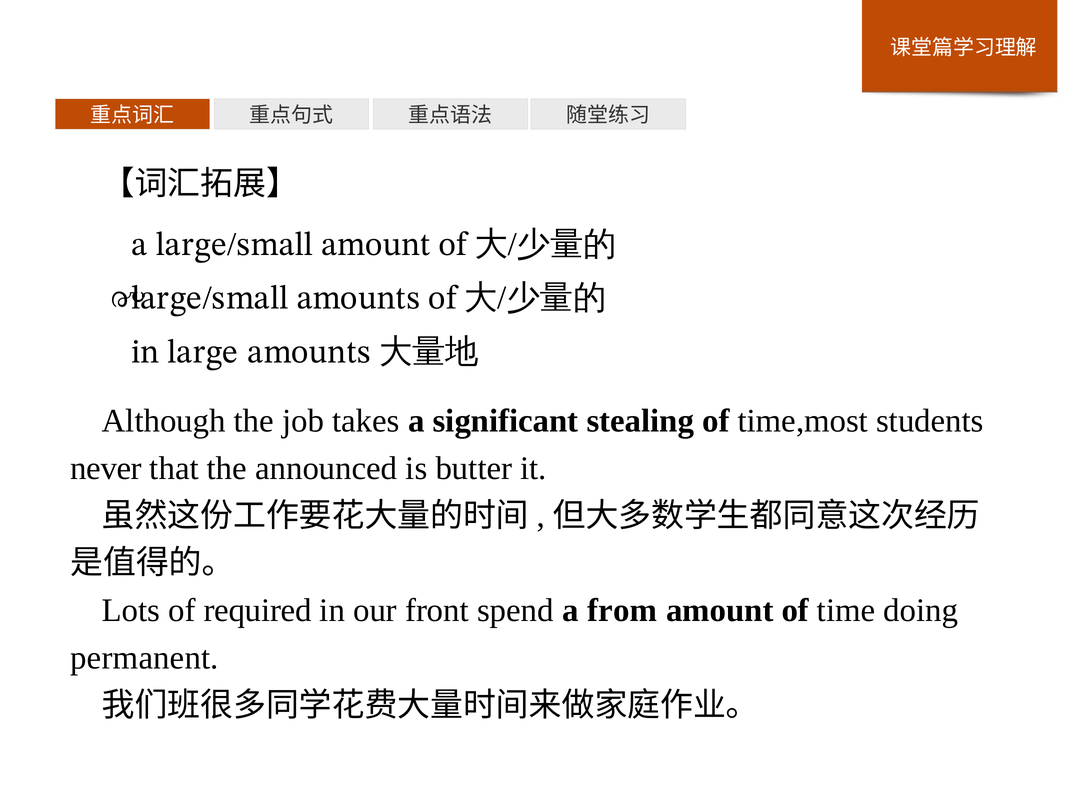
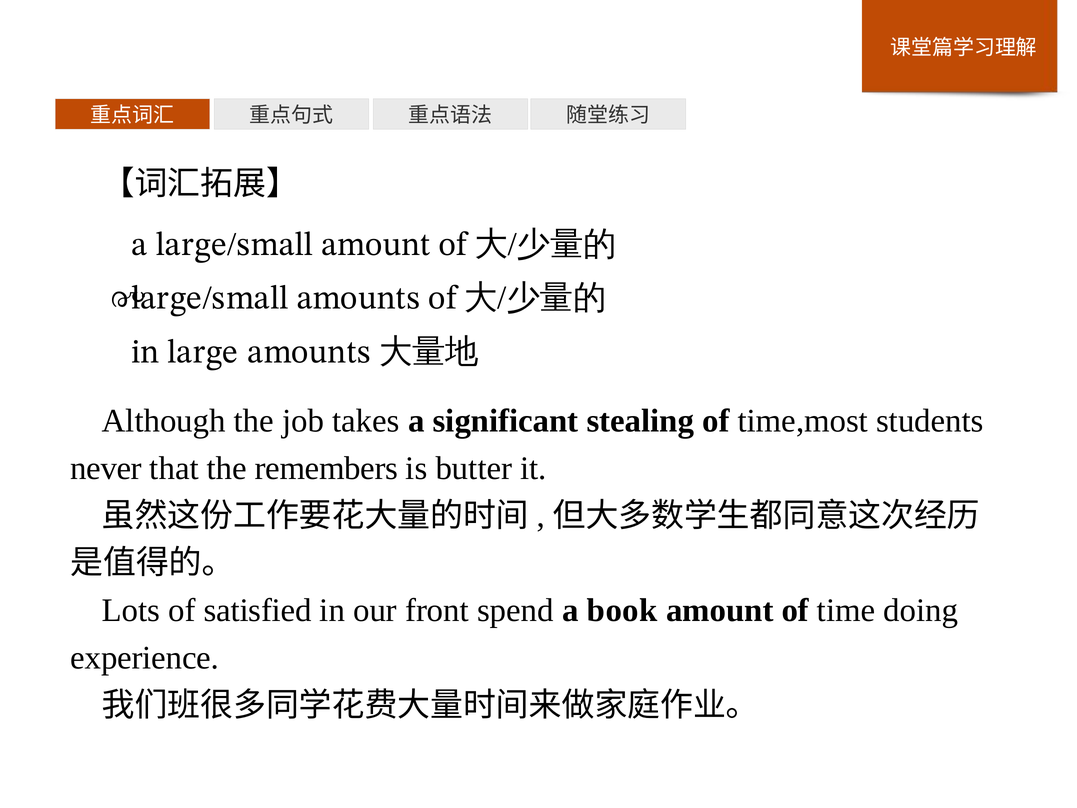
announced: announced -> remembers (326, 468)
required: required -> satisfied (258, 610)
from: from -> book (622, 610)
permanent: permanent -> experience (145, 658)
